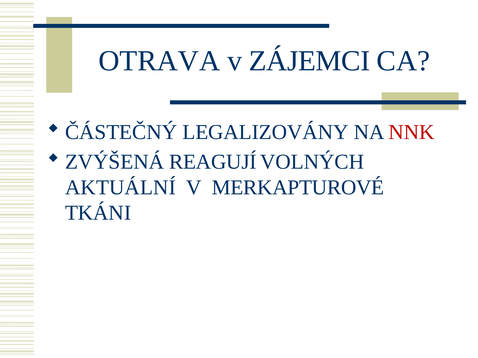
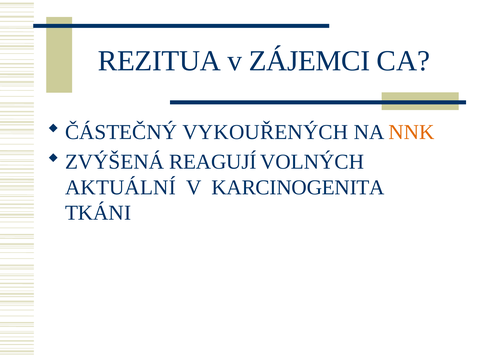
OTRAVA: OTRAVA -> REZITUA (159, 61)
LEGALIZOVÁNY: LEGALIZOVÁNY -> VYKOUŘENÝCH (265, 132)
NNK colour: red -> orange (412, 132)
MERKAPTUROVÉ: MERKAPTUROVÉ -> KARCINOGENITA (298, 188)
